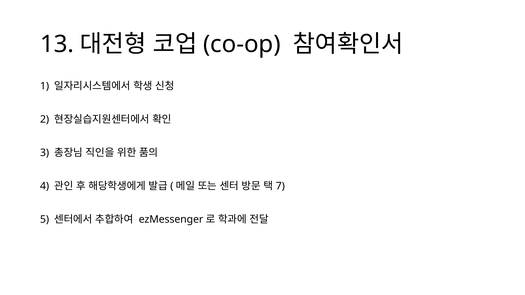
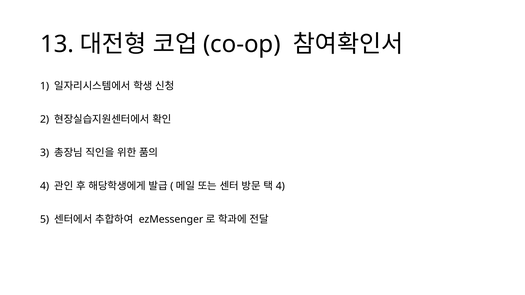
7: 7 -> 4 (280, 186)
